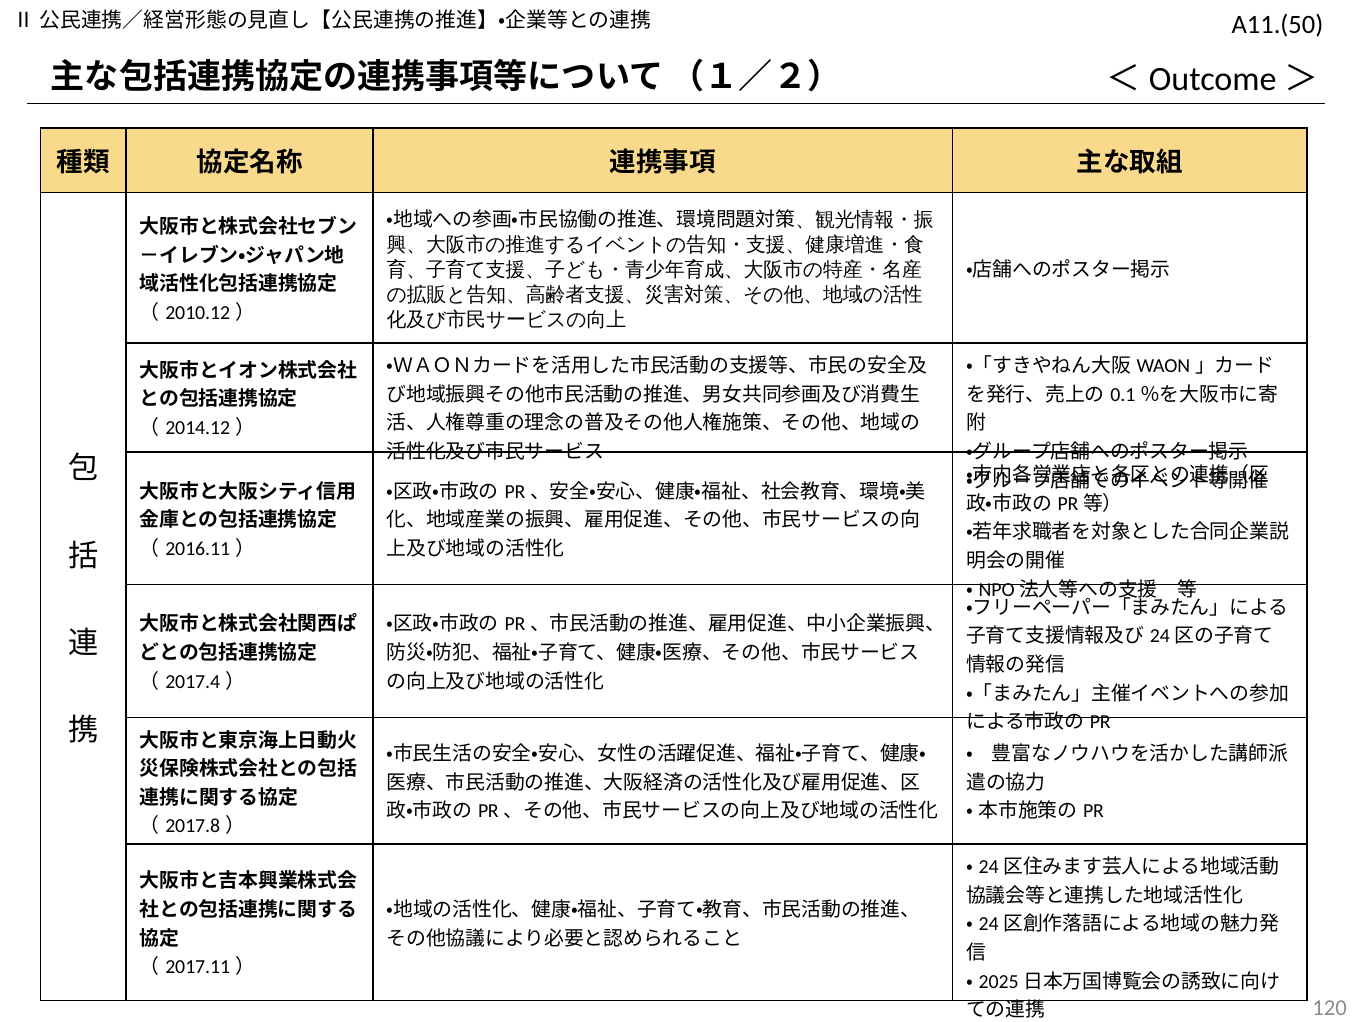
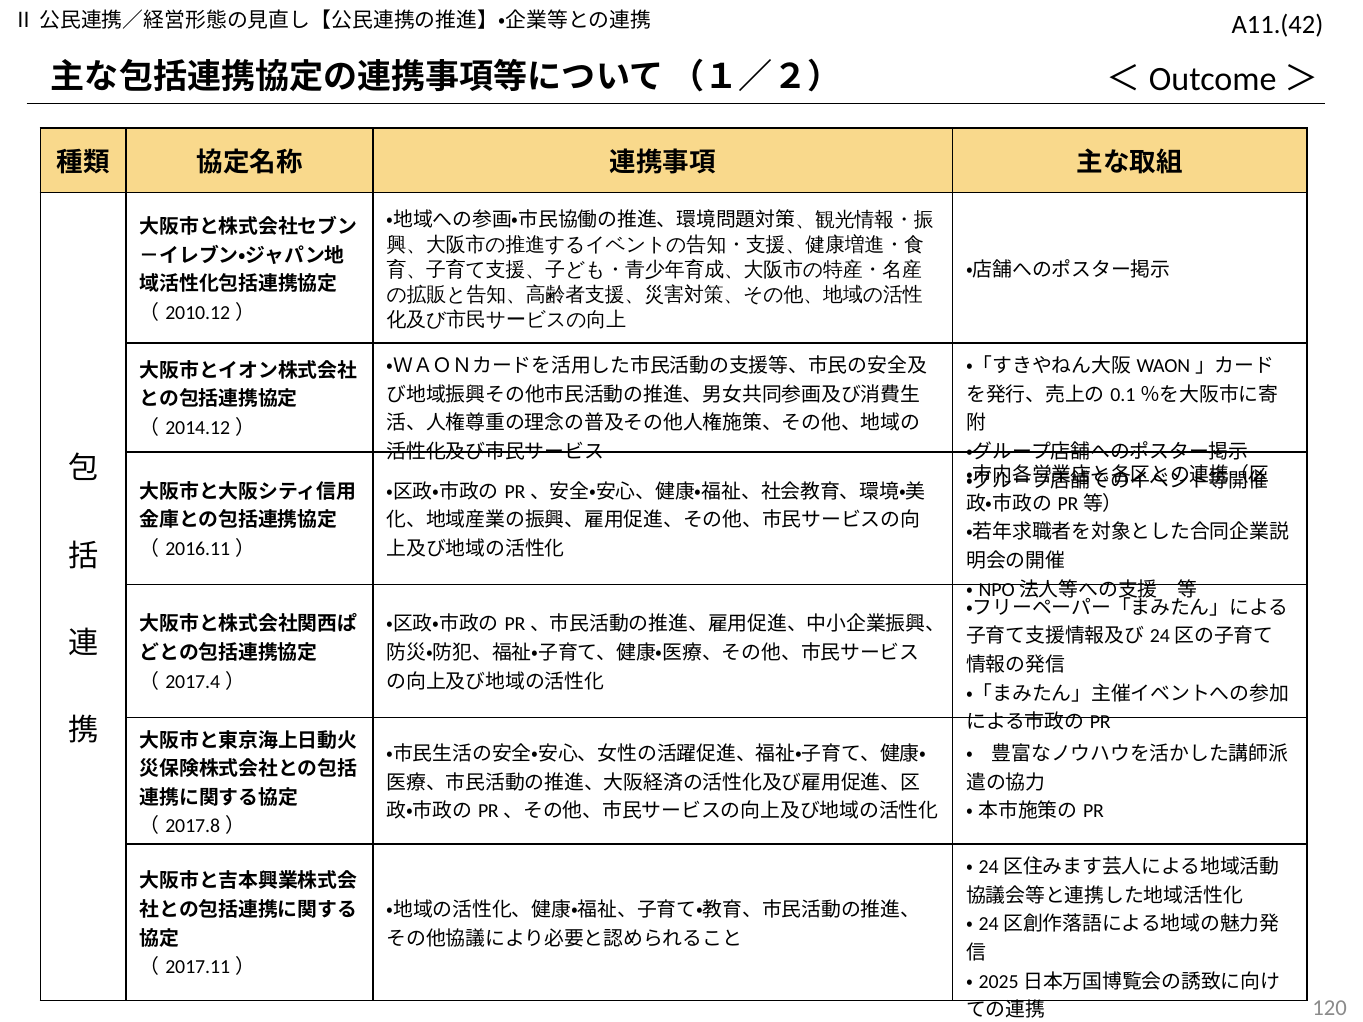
A11.(50: A11.(50 -> A11.(42 (1277, 24)
